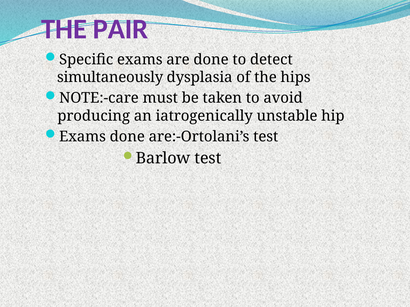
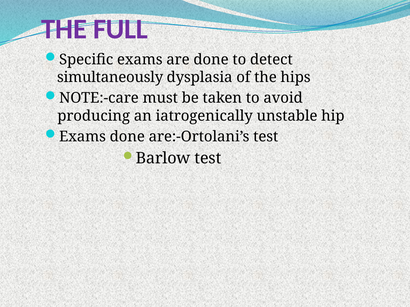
PAIR: PAIR -> FULL (121, 29)
